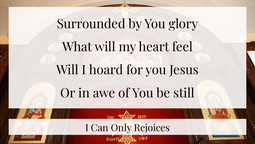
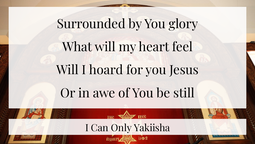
Rejoices: Rejoices -> Yakiisha (152, 128)
